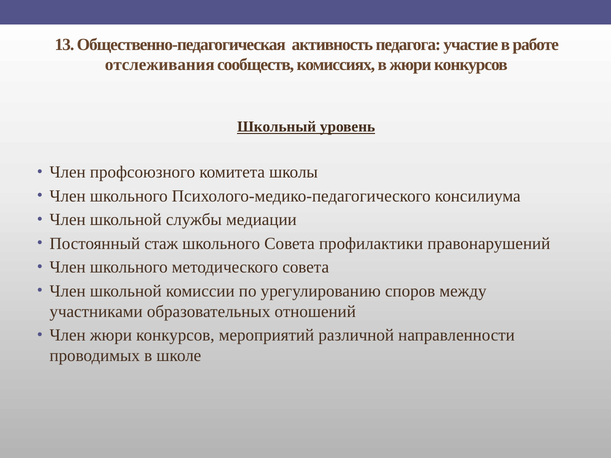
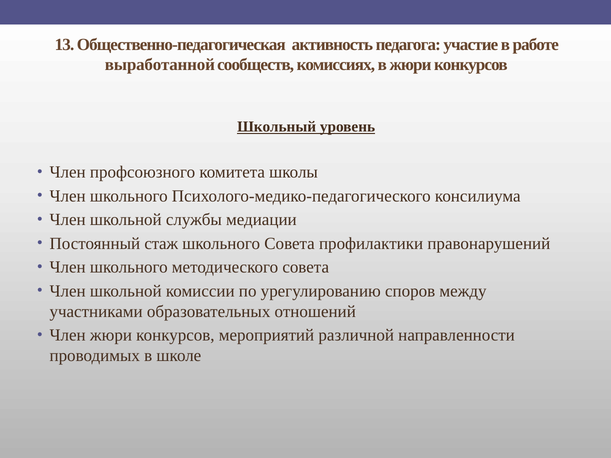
отслеживания: отслеживания -> выработанной (160, 65)
